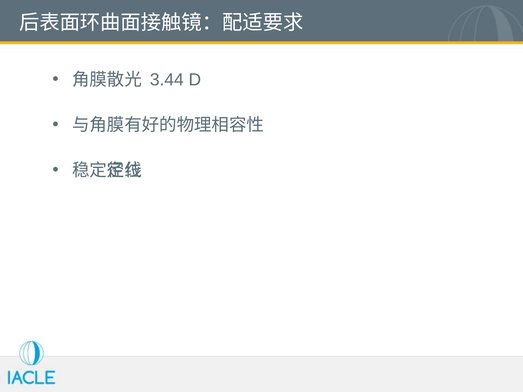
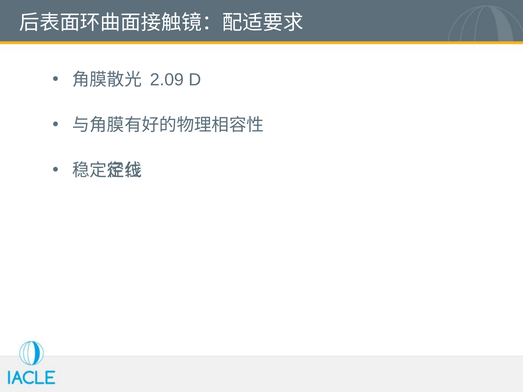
3.44: 3.44 -> 2.09 (167, 80)
